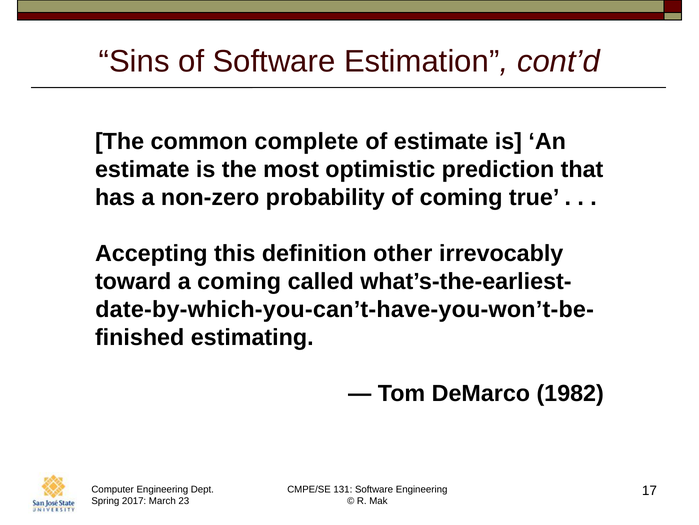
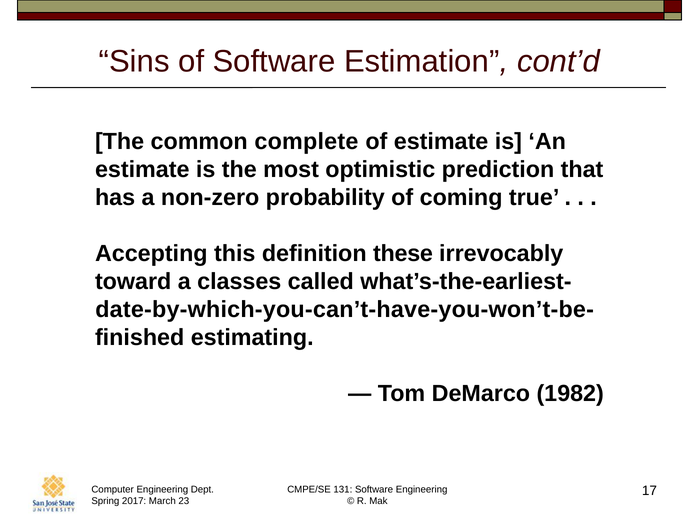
other: other -> these (403, 253)
a coming: coming -> classes (239, 281)
